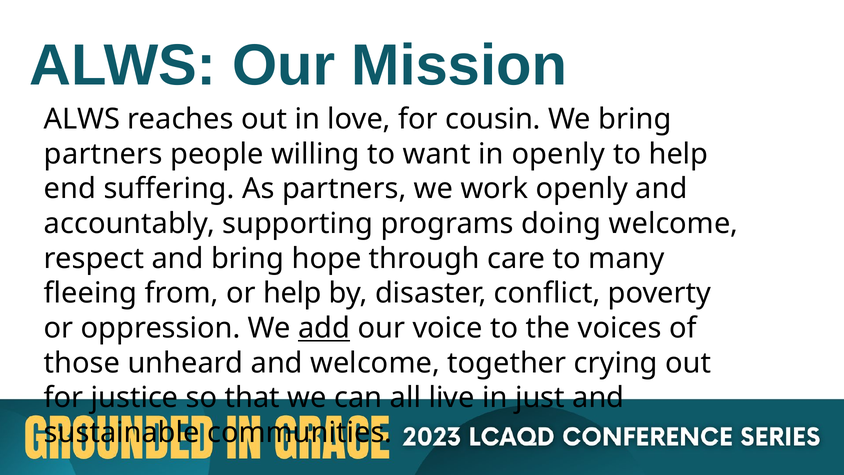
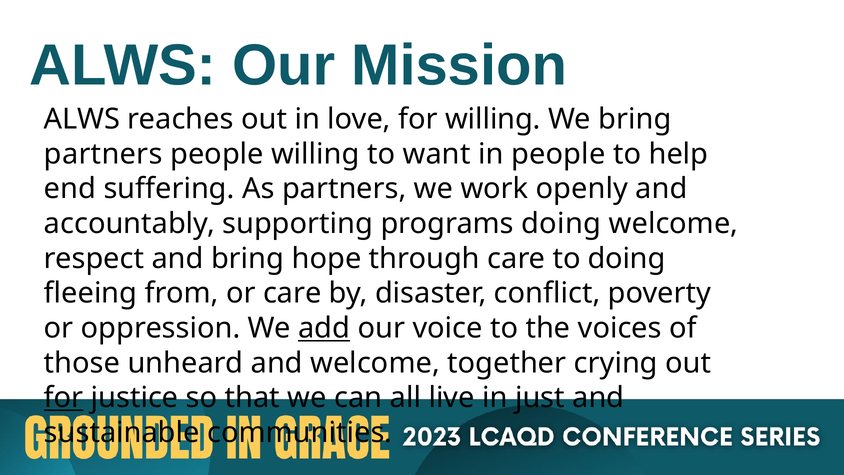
for cousin: cousin -> willing (493, 119)
in openly: openly -> people (558, 154)
to many: many -> doing (627, 258)
or help: help -> care (292, 293)
for underline: none -> present (64, 398)
